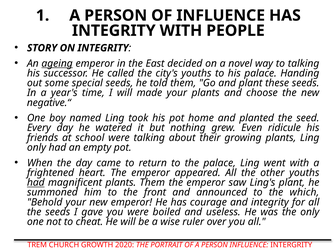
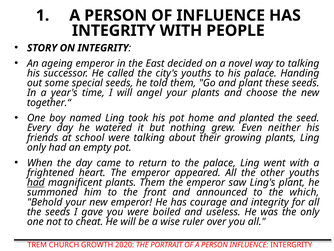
ageing underline: present -> none (57, 63)
made: made -> angel (149, 93)
negative.“: negative.“ -> together.“ (49, 102)
ridicule: ridicule -> neither (284, 128)
